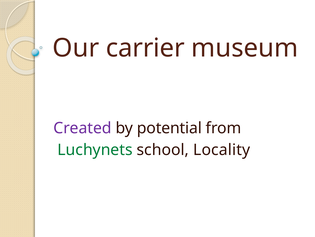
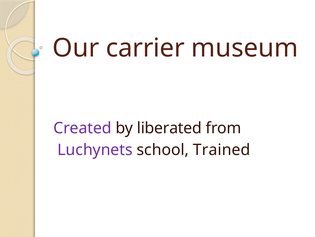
potential: potential -> liberated (169, 128)
Luchynets colour: green -> purple (95, 149)
Locality: Locality -> Trained (222, 149)
